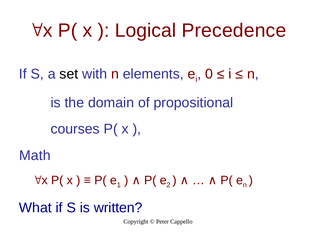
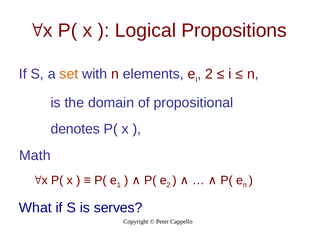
Precedence: Precedence -> Propositions (234, 31)
set colour: black -> orange (69, 74)
0: 0 -> 2 (209, 74)
courses: courses -> denotes (75, 129)
written: written -> serves (118, 208)
